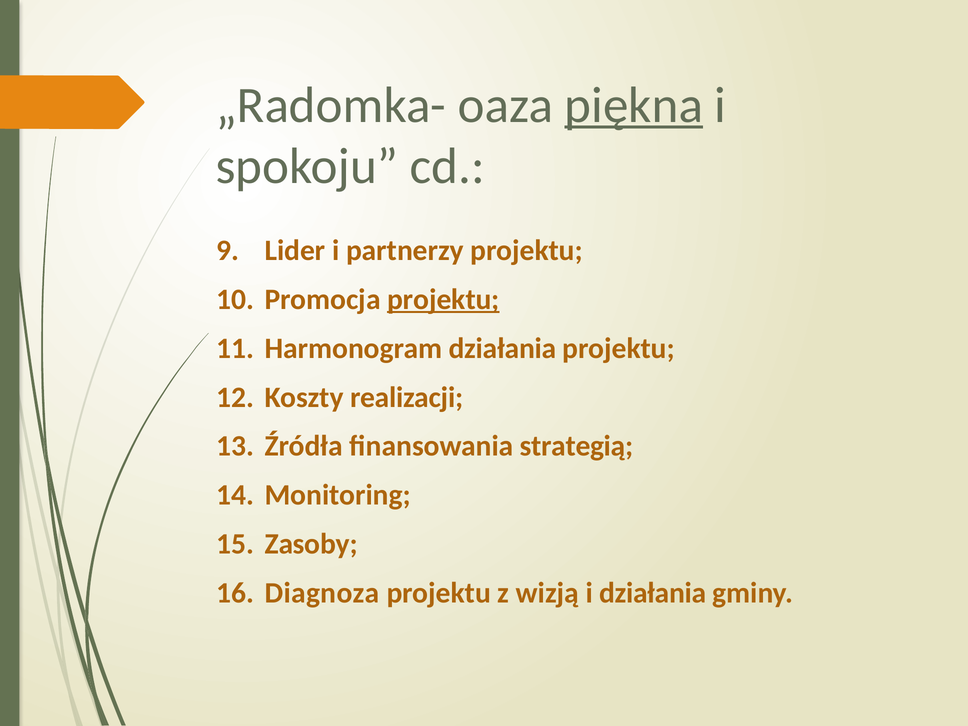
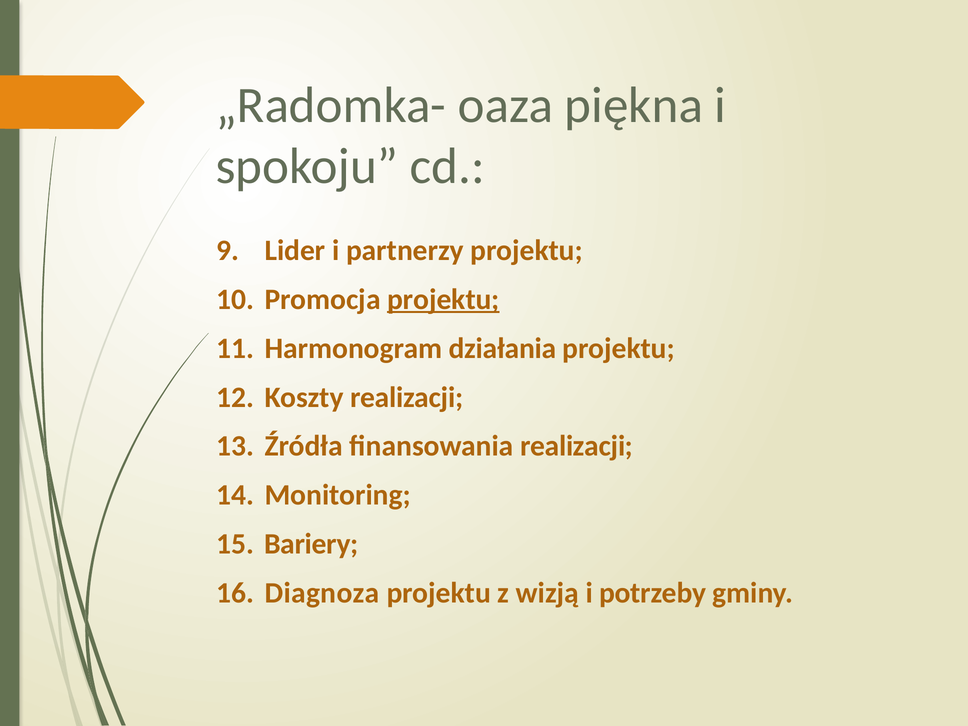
piękna underline: present -> none (634, 105)
finansowania strategią: strategią -> realizacji (577, 446)
Zasoby: Zasoby -> Bariery (311, 544)
i działania: działania -> potrzeby (653, 593)
